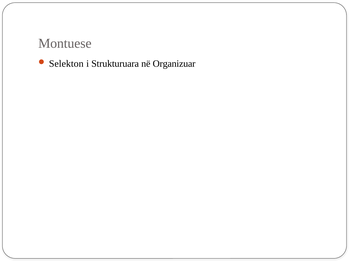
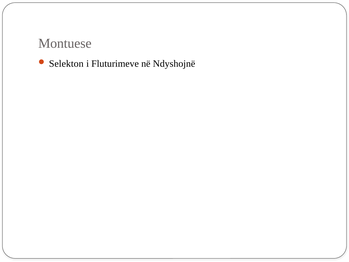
Strukturuara: Strukturuara -> Fluturimeve (115, 63)
Organizuar: Organizuar -> Ndyshojnë (174, 63)
